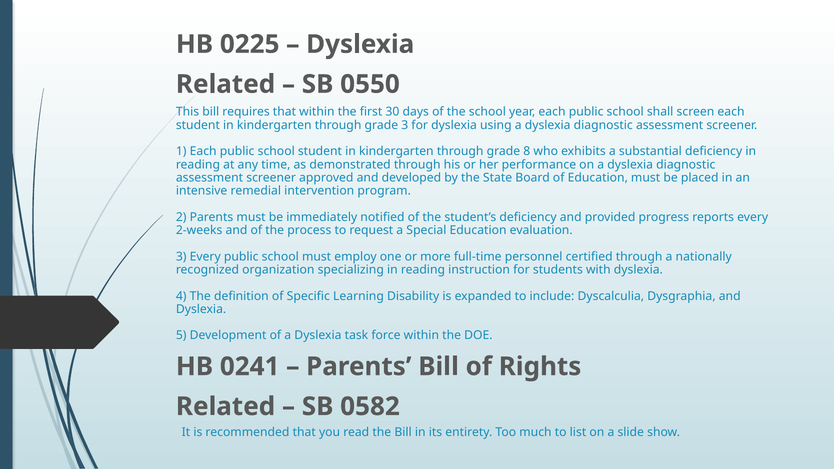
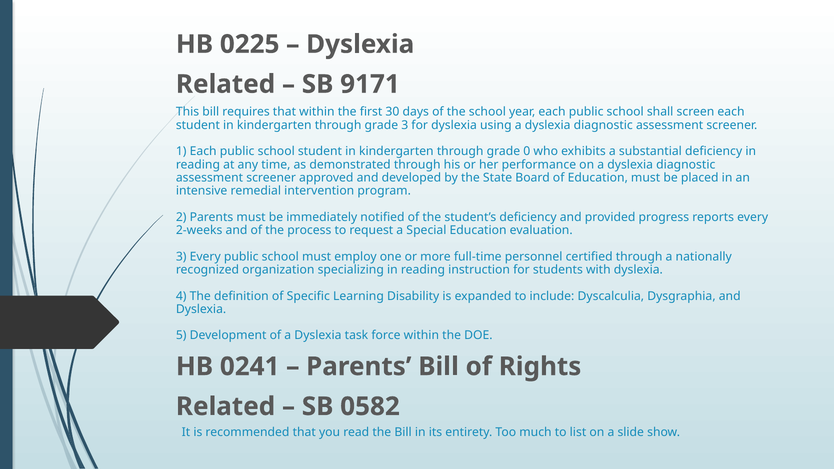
0550: 0550 -> 9171 (370, 84)
8: 8 -> 0 (527, 151)
